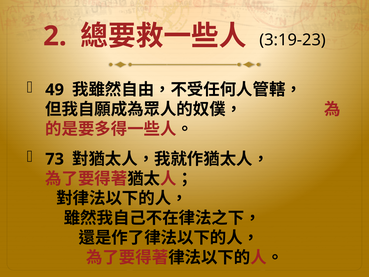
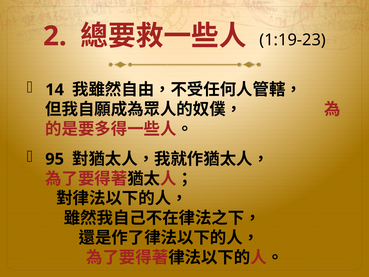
3:19-23: 3:19-23 -> 1:19-23 (293, 40)
49: 49 -> 14 (55, 90)
73: 73 -> 95 (55, 159)
